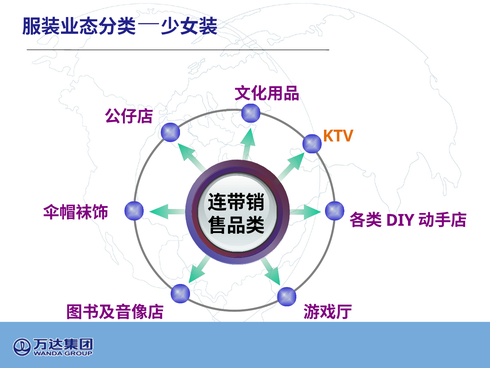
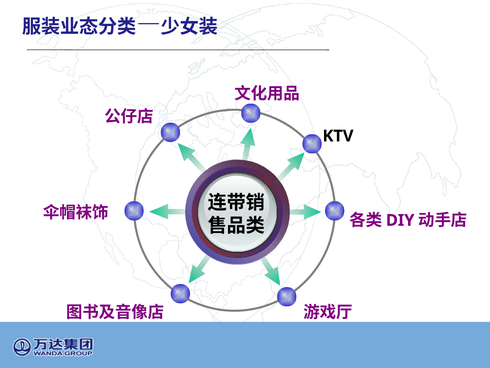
KTV colour: orange -> black (338, 136)
